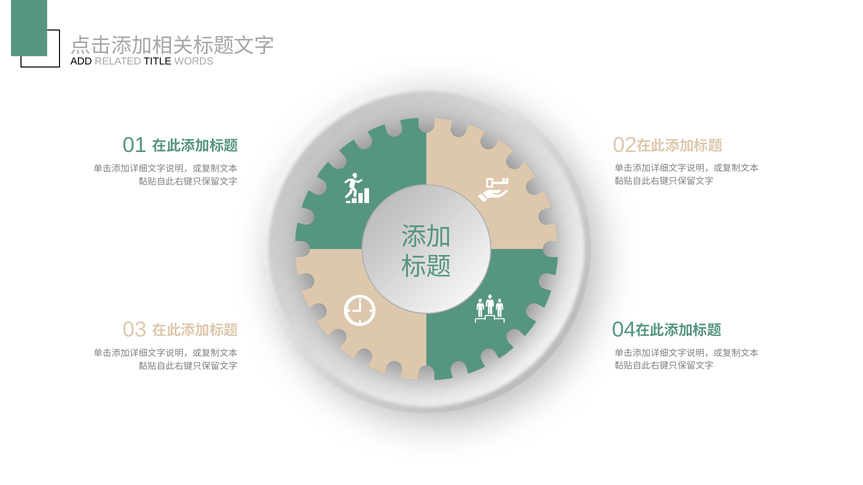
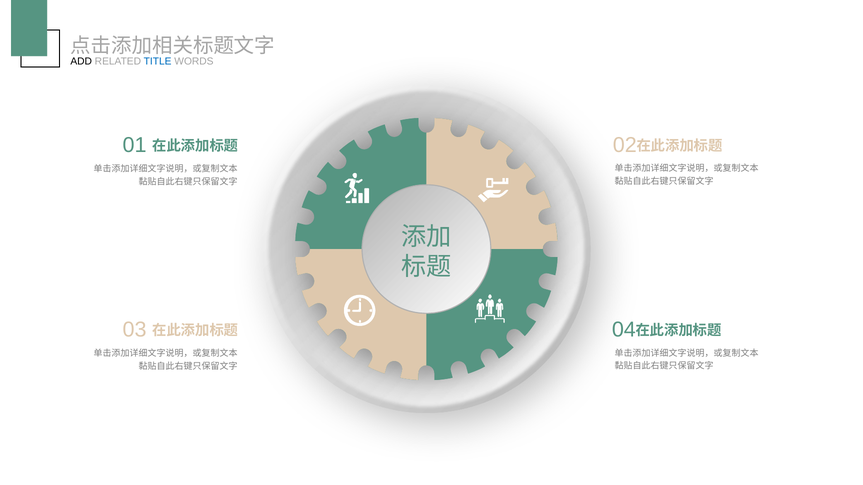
TITLE colour: black -> blue (158, 62)
